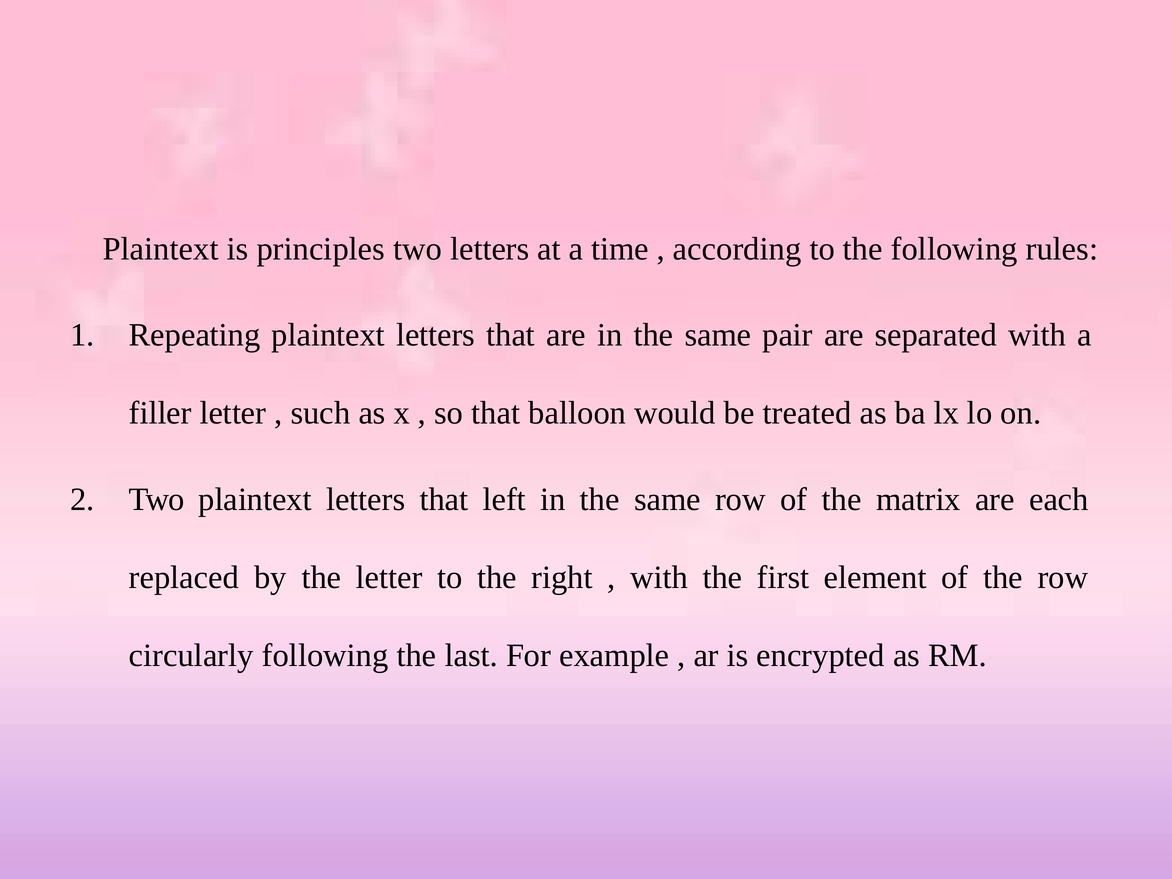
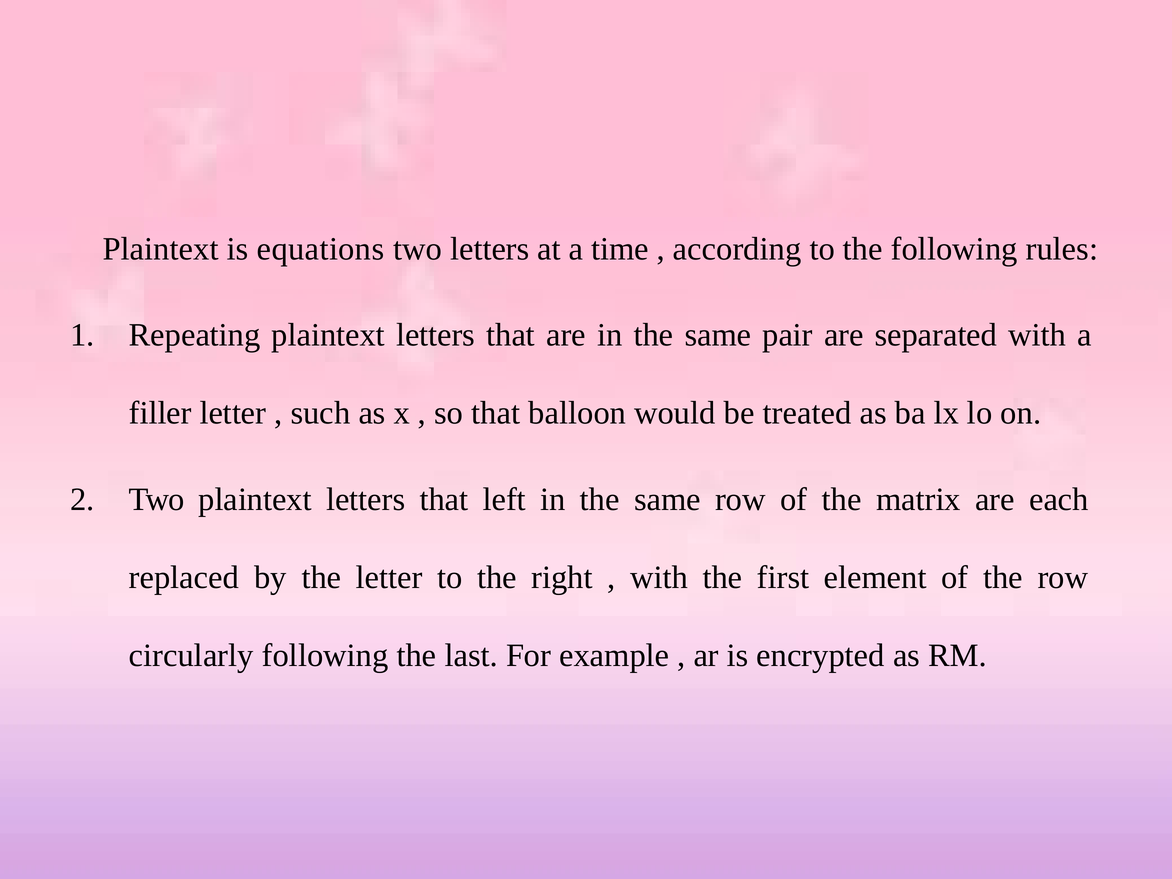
principles: principles -> equations (321, 249)
